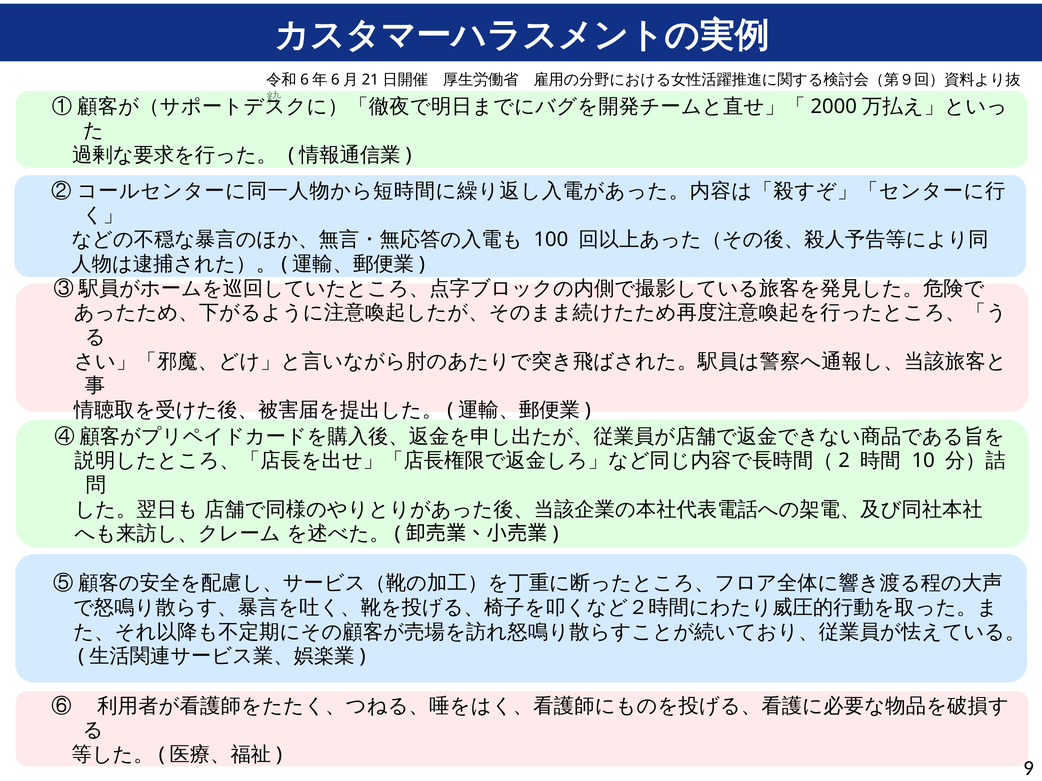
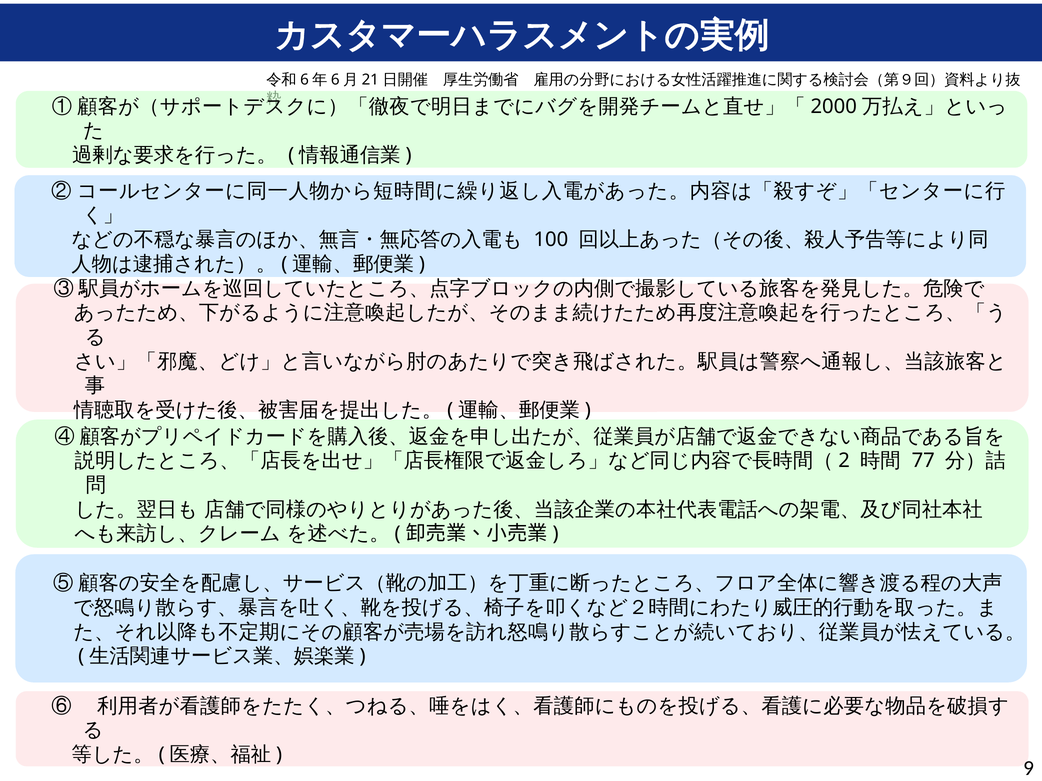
10: 10 -> 77 (923, 461)
